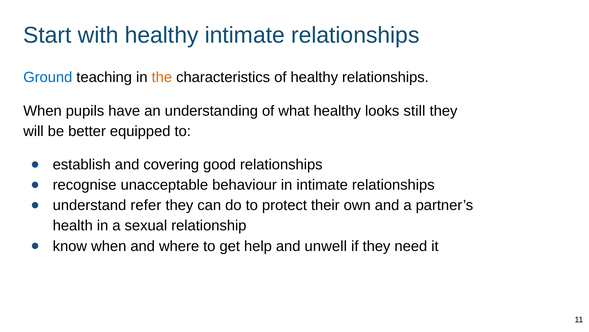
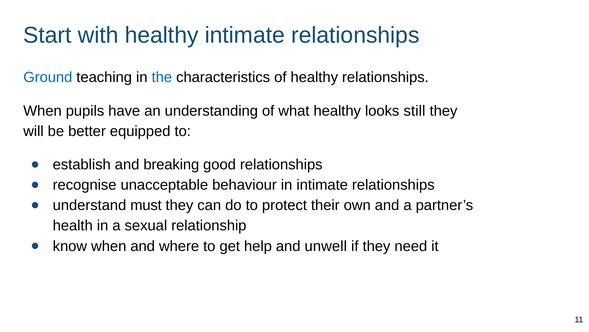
the colour: orange -> blue (162, 77)
covering: covering -> breaking (171, 164)
refer: refer -> must (146, 205)
